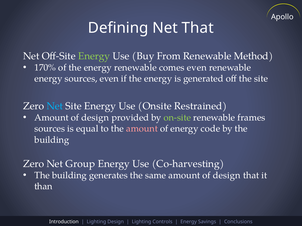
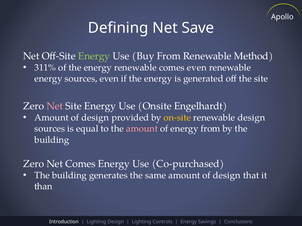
Net That: That -> Save (198, 28)
170%: 170% -> 311% (45, 68)
Net colour: light blue -> pink (55, 106)
Restrained: Restrained -> Engelhardt (201, 106)
on-site colour: light green -> yellow (177, 118)
renewable frames: frames -> design (251, 118)
energy code: code -> from (211, 129)
Net Group: Group -> Comes (80, 164)
Co-harvesting: Co-harvesting -> Co-purchased (188, 164)
